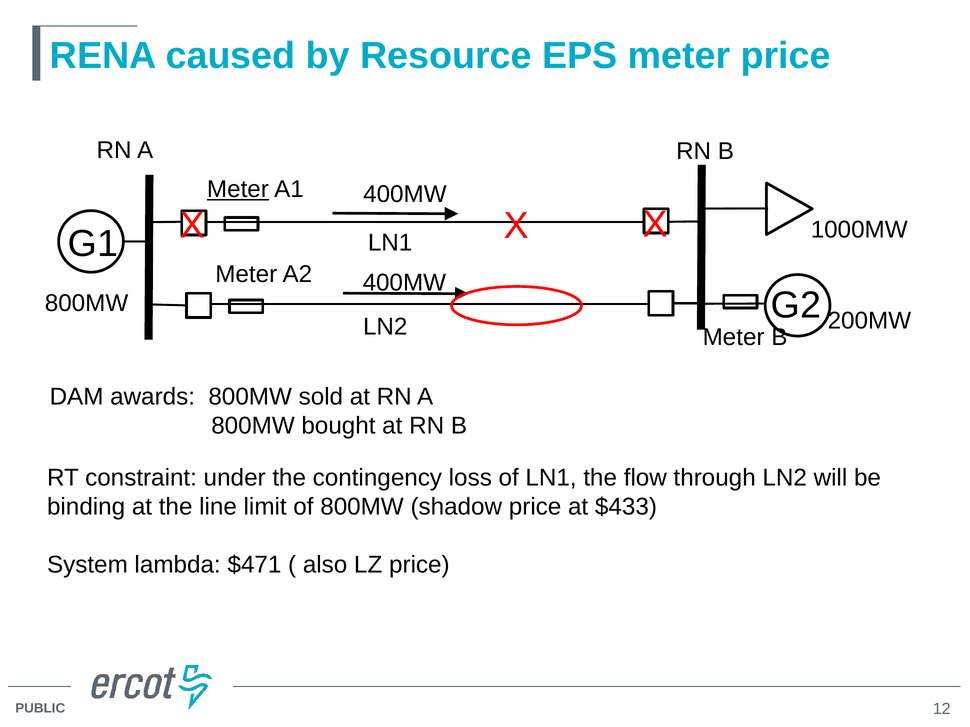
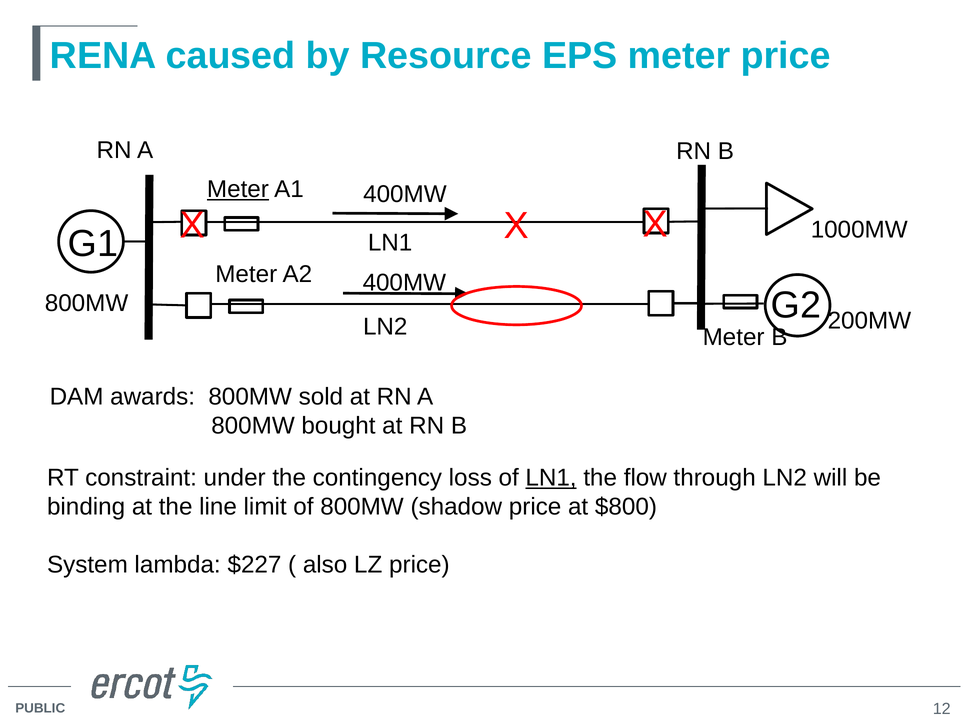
LN1 underline: none -> present (551, 478)
$433: $433 -> $800 (626, 507)
$471: $471 -> $227 (254, 565)
